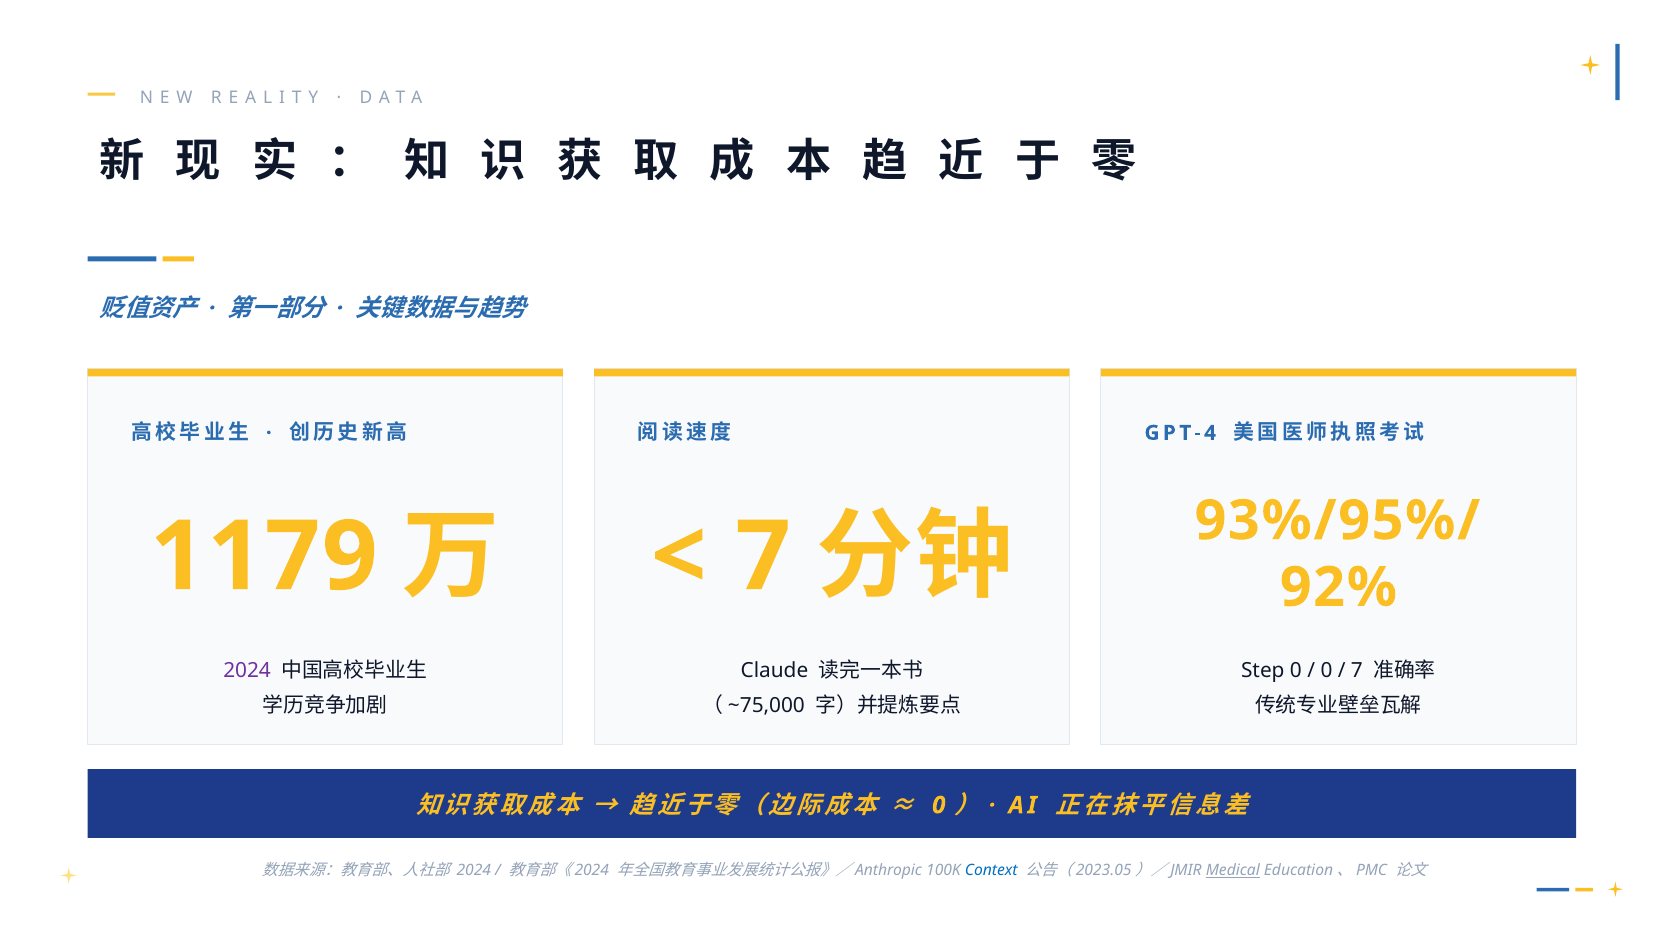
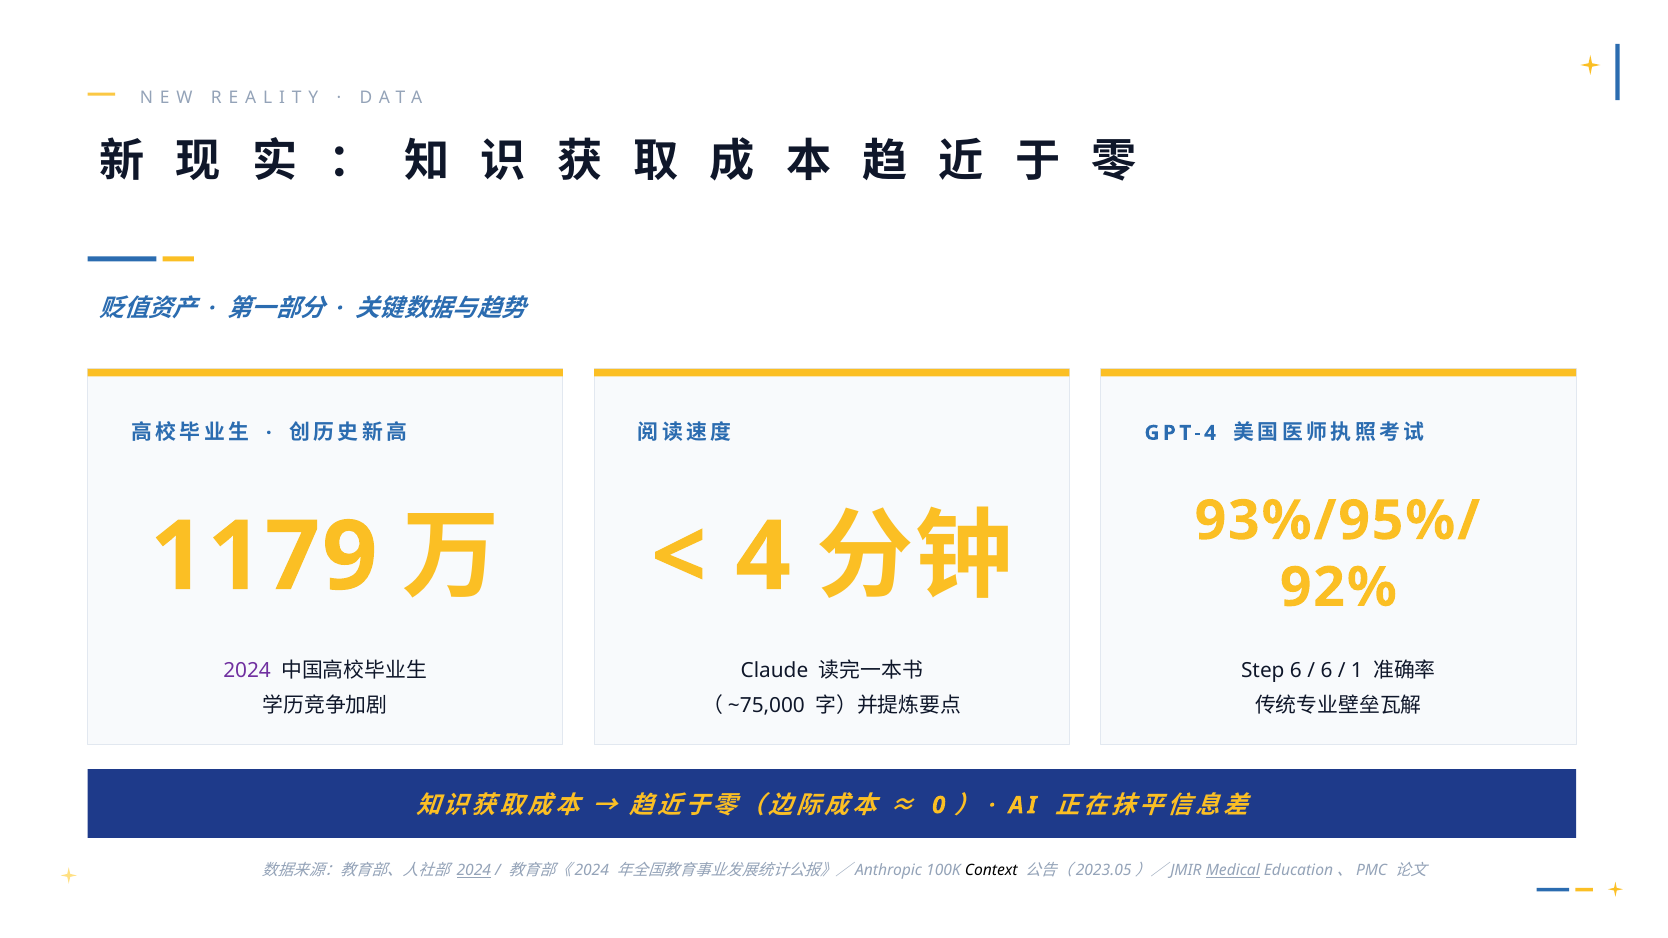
7: 7 -> 4 (763, 557)
Step 0: 0 -> 6 (1296, 671)
0: 0 -> 6 (1326, 671)
7: 7 -> 1 (1357, 671)
2024 underline: none -> present (474, 870)
Context colour: blue -> black (991, 870)
